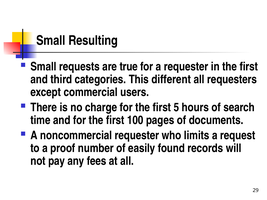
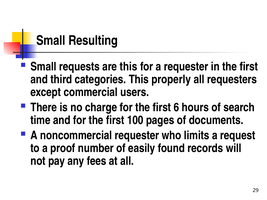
are true: true -> this (129, 67)
different: different -> properly (171, 79)
5: 5 -> 6 (176, 107)
